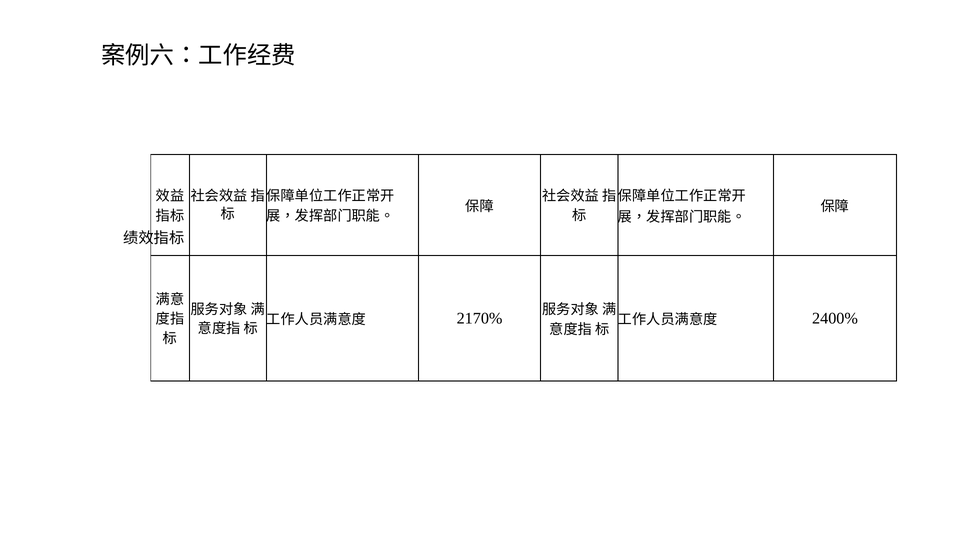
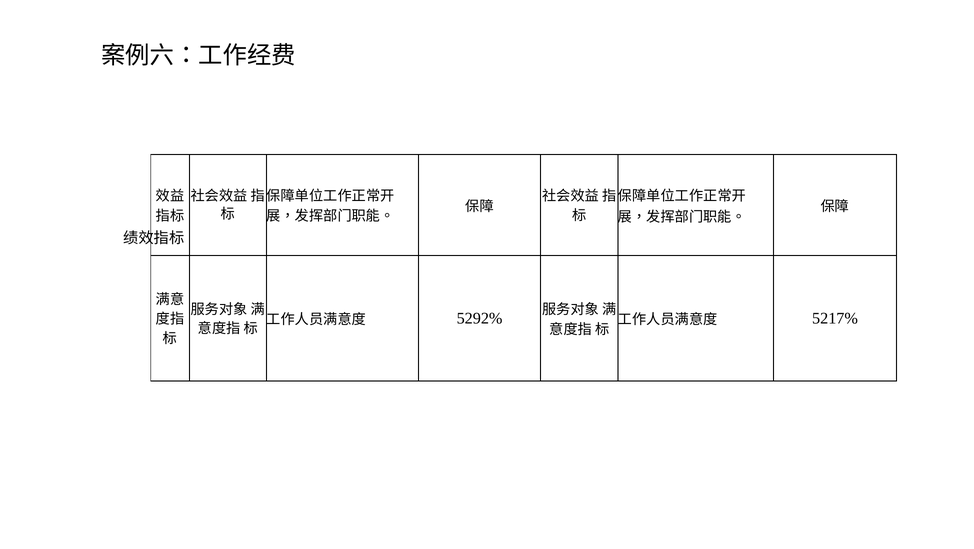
2170%: 2170% -> 5292% (480, 319)
2400%: 2400% -> 5217% (835, 319)
